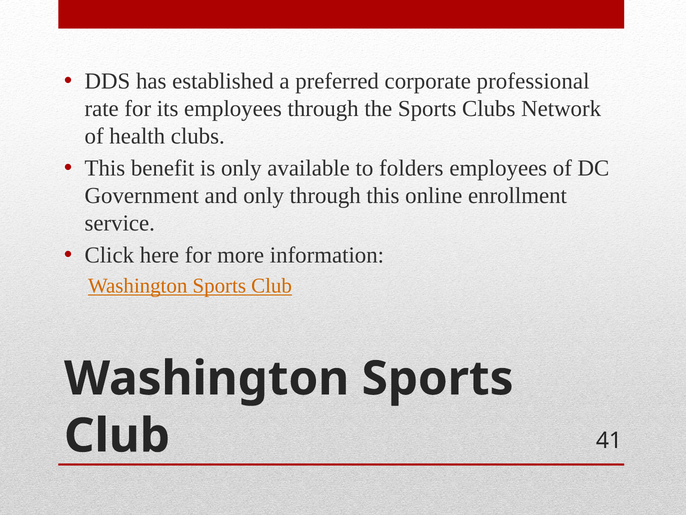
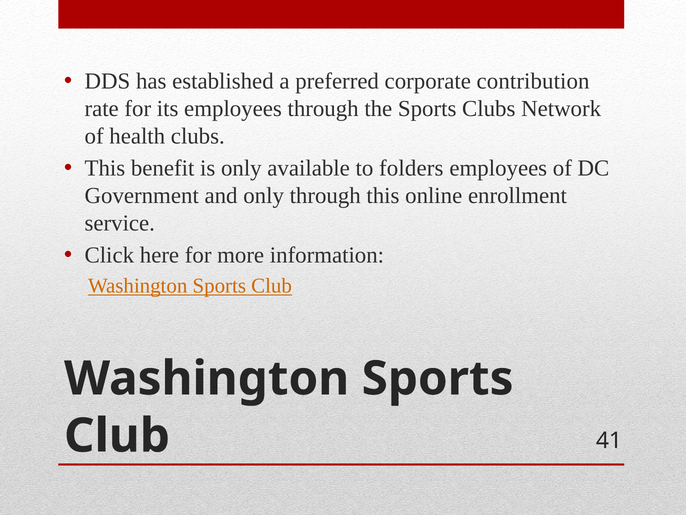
professional: professional -> contribution (533, 81)
